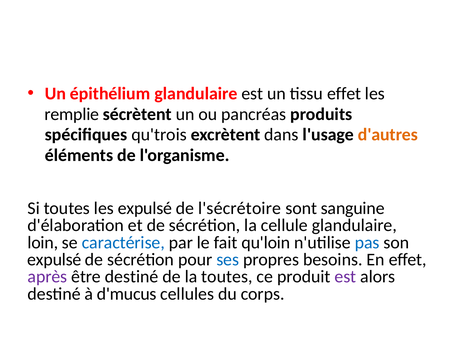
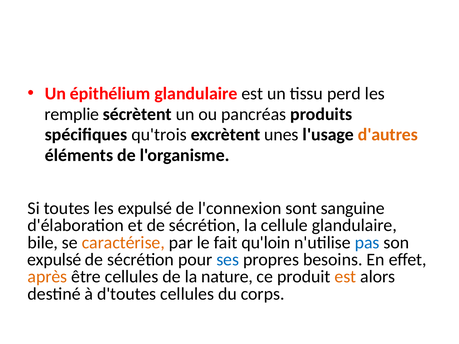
tissu effet: effet -> perd (344, 94)
dans: dans -> unes (281, 135)
l'sécrétoire: l'sécrétoire -> l'connexion (240, 208)
loin: loin -> bile (43, 243)
caractérise colour: blue -> orange (123, 243)
après colour: purple -> orange (47, 277)
être destiné: destiné -> cellules (132, 277)
la toutes: toutes -> nature (227, 277)
est colour: purple -> orange (345, 277)
d'mucus: d'mucus -> d'toutes (127, 294)
